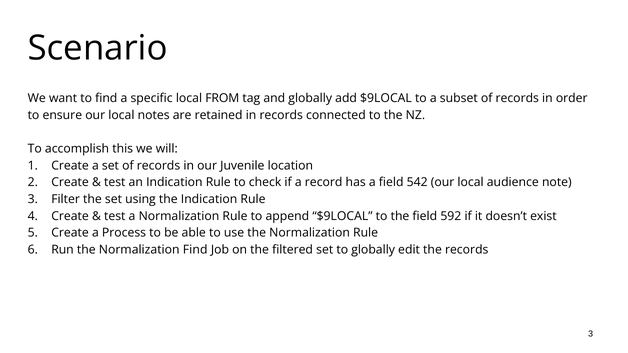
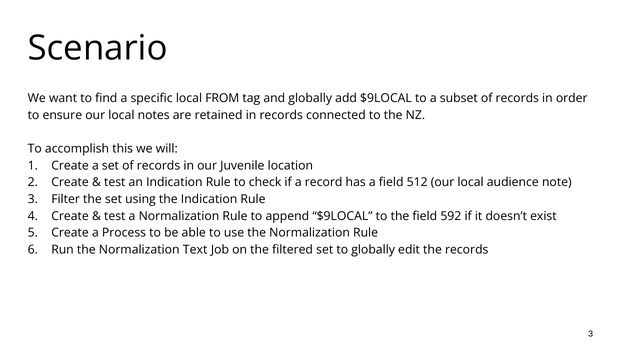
542: 542 -> 512 (417, 183)
Normalization Find: Find -> Text (195, 250)
